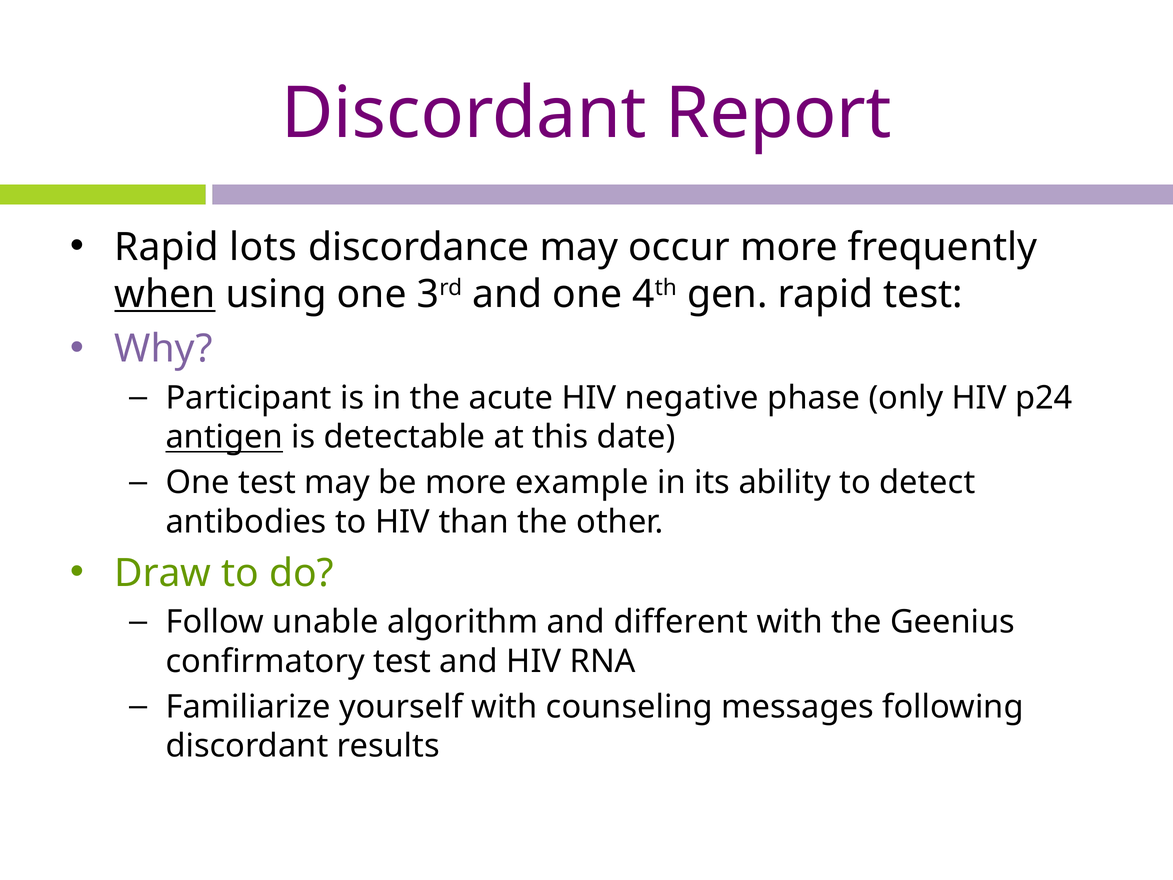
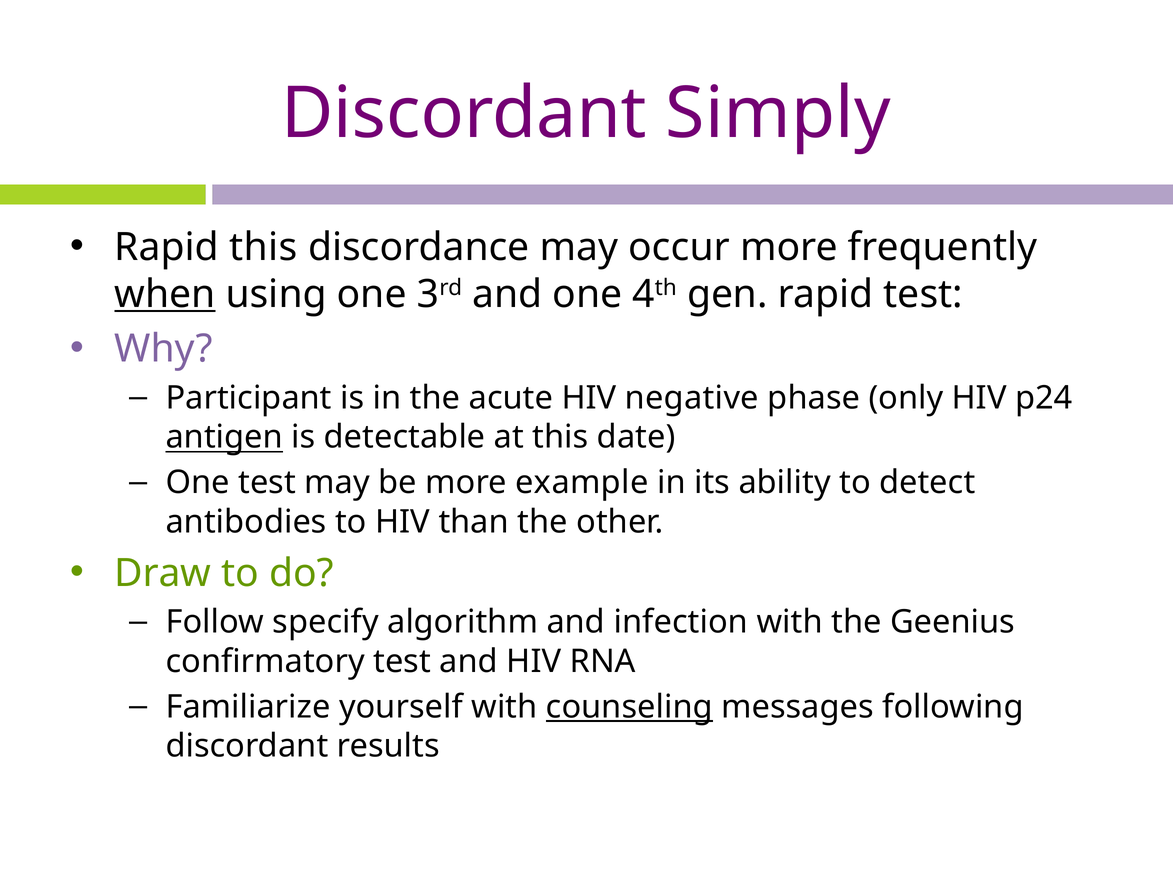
Report: Report -> Simply (778, 114)
Rapid lots: lots -> this (263, 247)
unable: unable -> specify (326, 622)
different: different -> infection (681, 622)
counseling underline: none -> present (629, 707)
